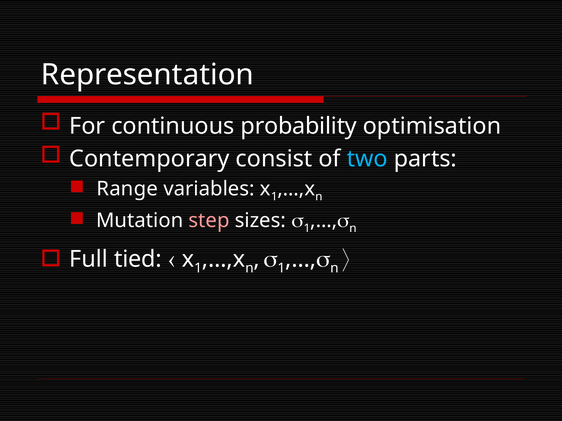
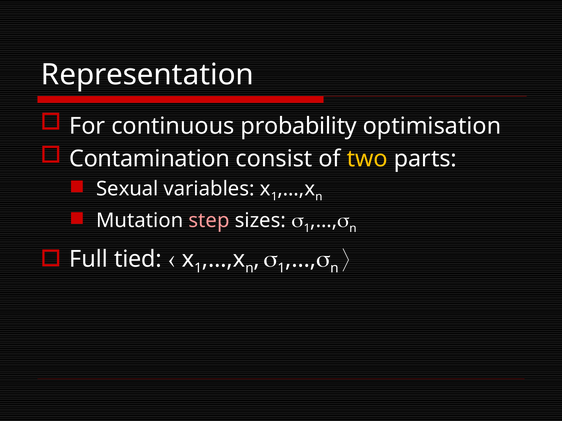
Contemporary: Contemporary -> Contamination (150, 159)
two colour: light blue -> yellow (367, 159)
Range: Range -> Sexual (127, 189)
